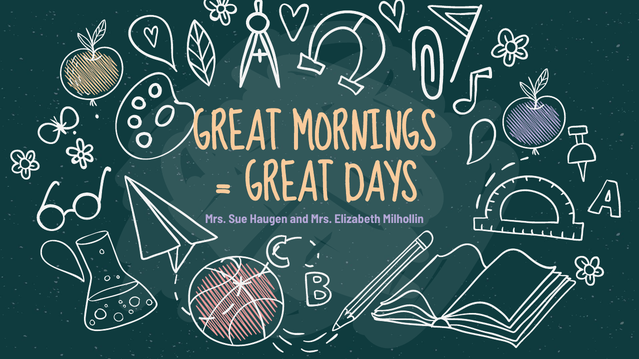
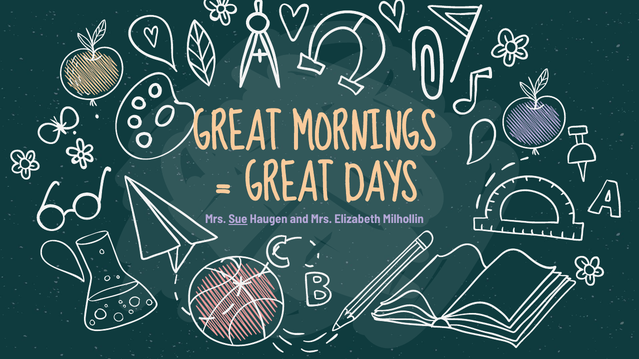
Sue underline: none -> present (238, 219)
